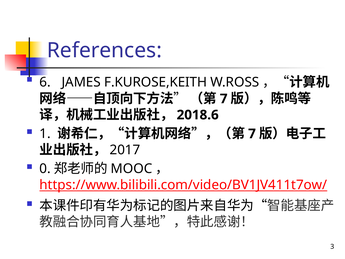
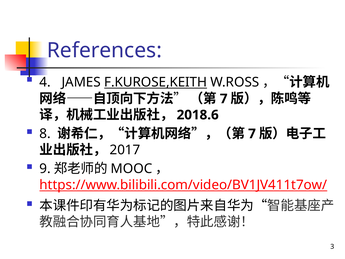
6: 6 -> 4 (45, 82)
F.KUROSE,KEITH underline: none -> present (156, 82)
1: 1 -> 8 (45, 134)
0: 0 -> 9 (45, 169)
